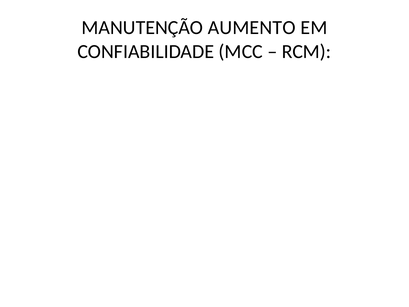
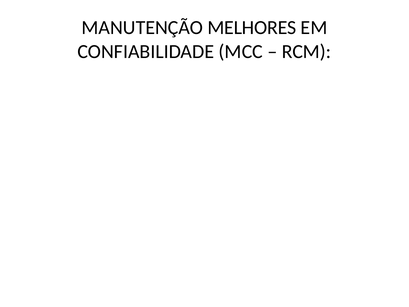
AUMENTO: AUMENTO -> MELHORES (252, 28)
